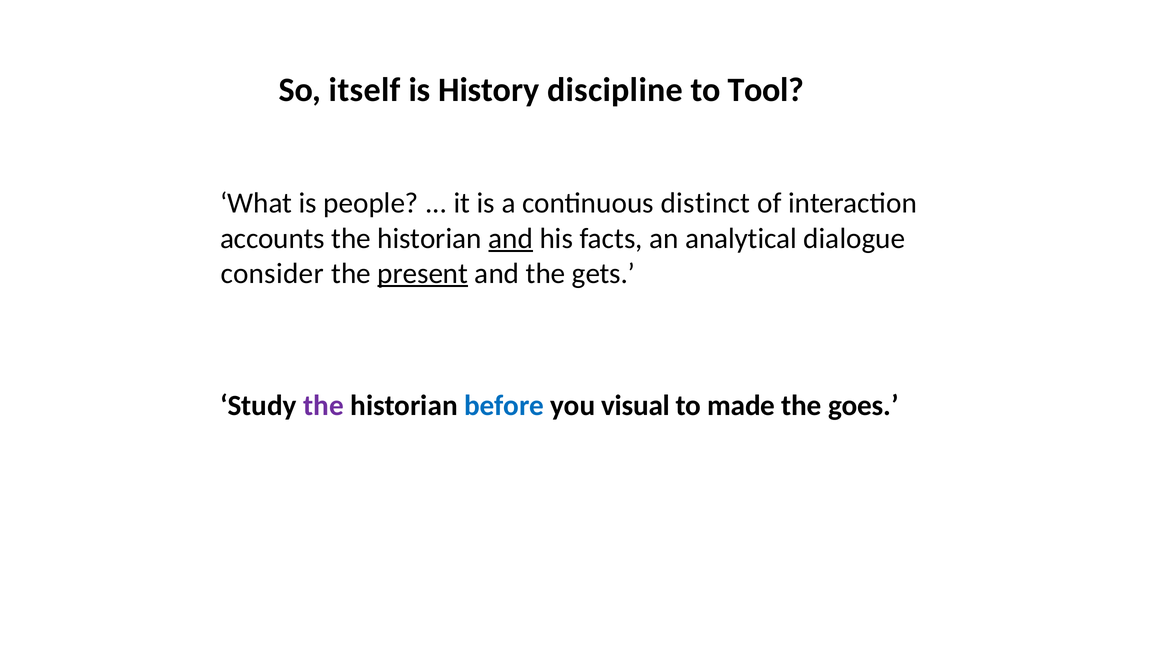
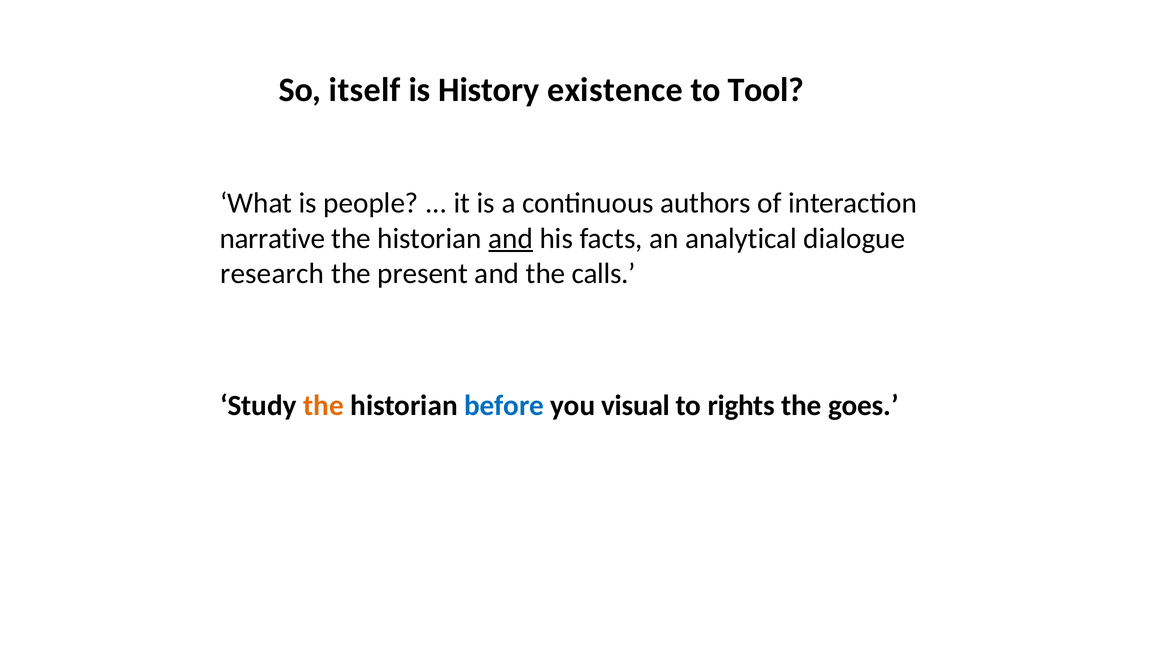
discipline: discipline -> existence (615, 90)
distinct: distinct -> authors (706, 203)
accounts: accounts -> narrative (272, 238)
consider: consider -> research (272, 273)
present underline: present -> none (423, 273)
gets: gets -> calls (604, 273)
the colour: purple -> orange (324, 405)
made: made -> rights (741, 405)
